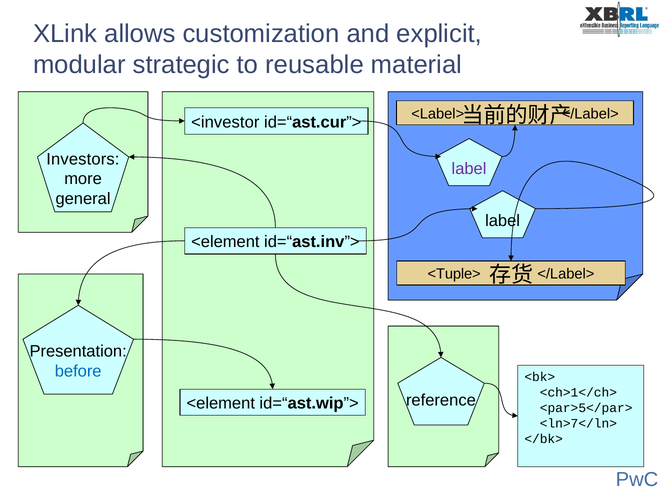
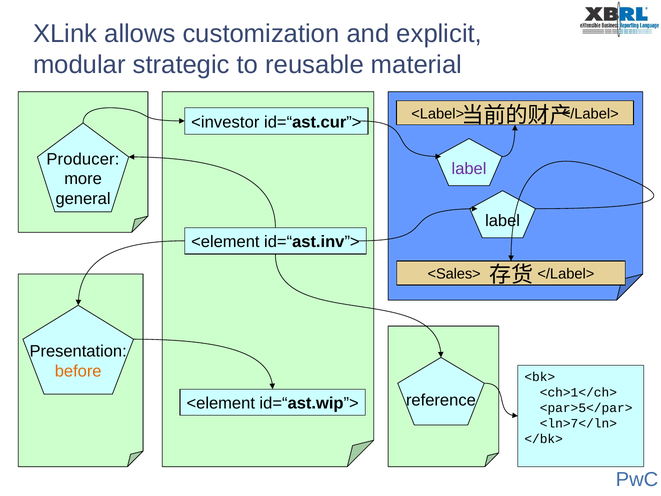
Investors: Investors -> Producer (83, 159)
<Tuple>: <Tuple> -> <Sales> (454, 274)
before colour: blue -> orange (78, 371)
